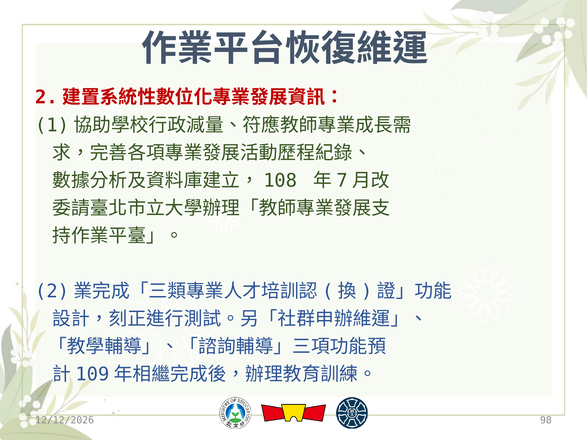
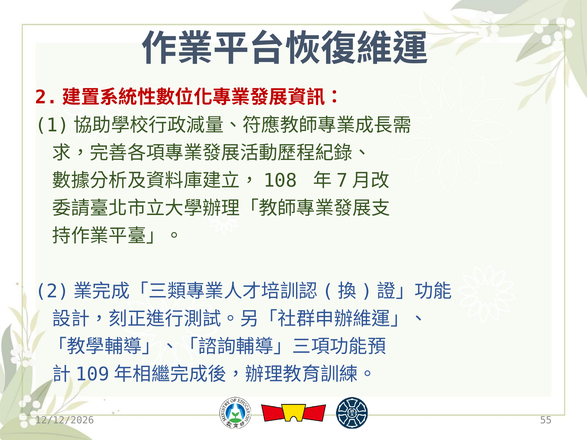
98: 98 -> 55 (546, 420)
